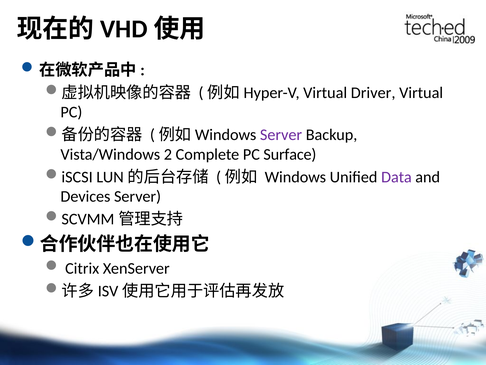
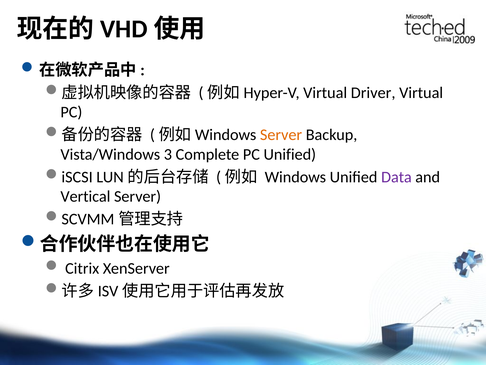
Server colour: purple -> orange (281, 135)
2: 2 -> 3 (168, 154)
PC Surface: Surface -> Unified (290, 154)
Devices: Devices -> Vertical (85, 196)
